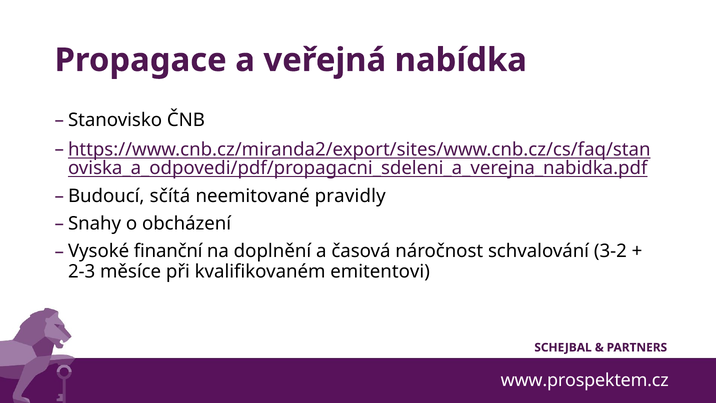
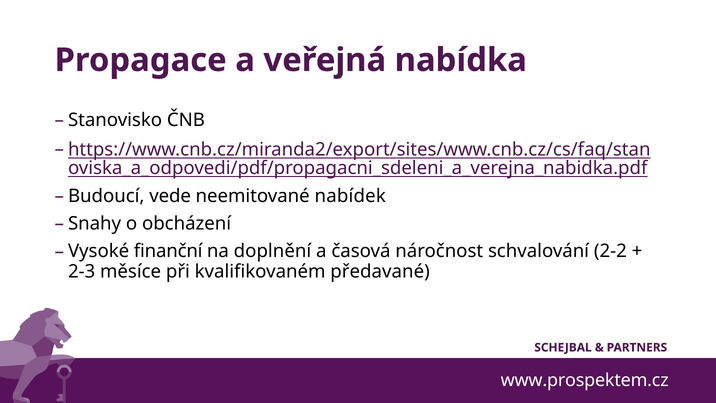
sčítá: sčítá -> vede (170, 196)
pravidly: pravidly -> nabídek (350, 196)
3-2: 3-2 -> 2-2 (610, 251)
emitentovi: emitentovi -> předavané (380, 271)
